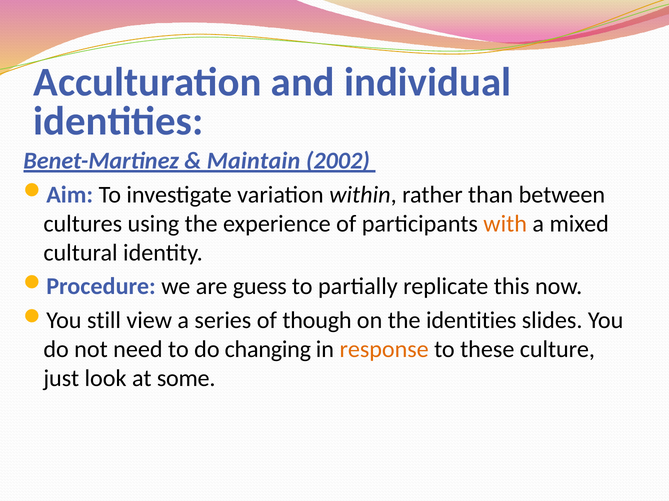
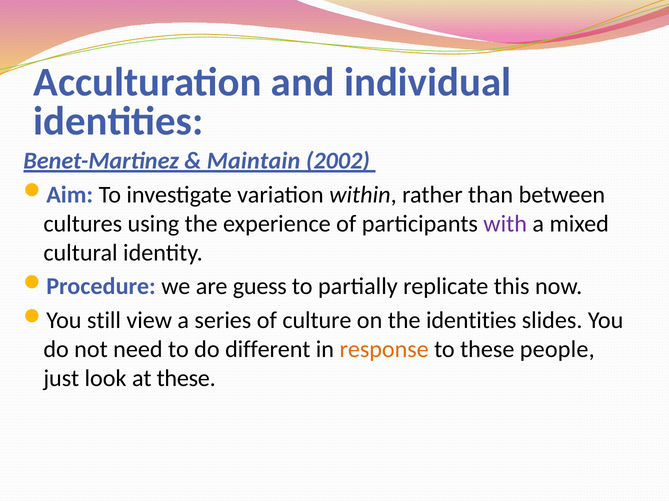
with colour: orange -> purple (505, 224)
though: though -> culture (317, 321)
changing: changing -> different (268, 350)
culture: culture -> people (557, 350)
at some: some -> these (186, 379)
